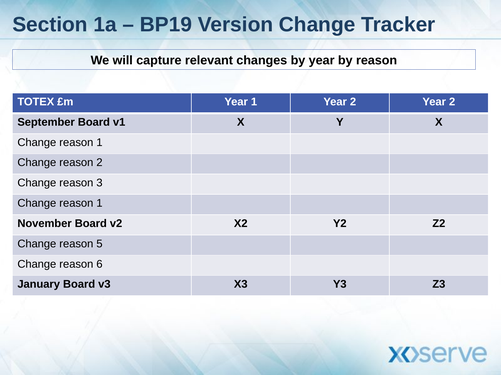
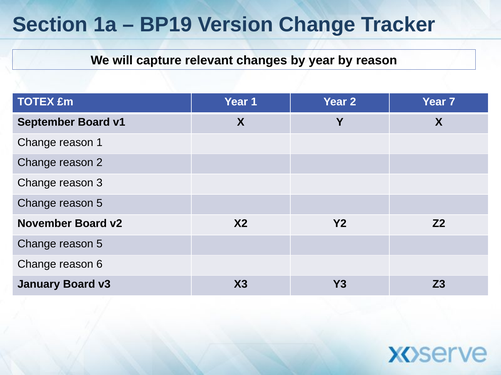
2 Year 2: 2 -> 7 (452, 102)
1: 1 -> 5 (99, 204)
